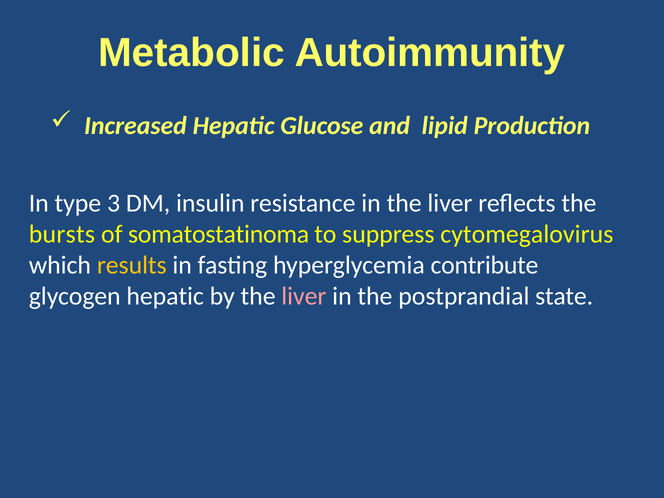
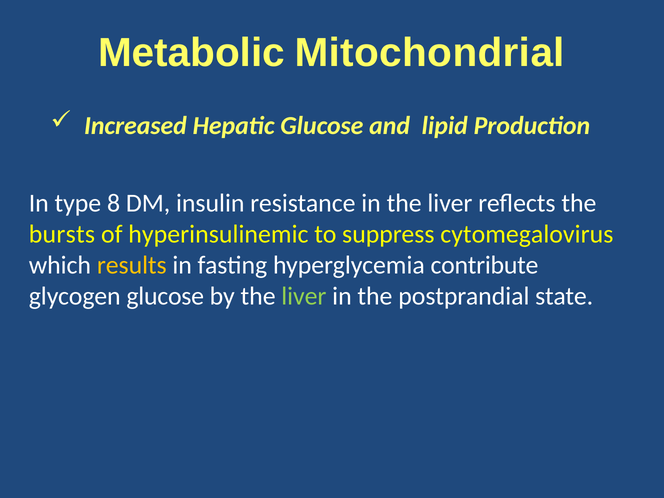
Autoimmunity: Autoimmunity -> Mitochondrial (430, 53)
3: 3 -> 8 (114, 203)
somatostatinoma: somatostatinoma -> hyperinsulinemic (218, 234)
glycogen hepatic: hepatic -> glucose (165, 296)
liver colour: pink -> light green (304, 296)
